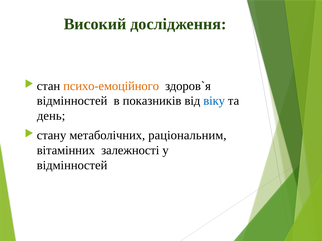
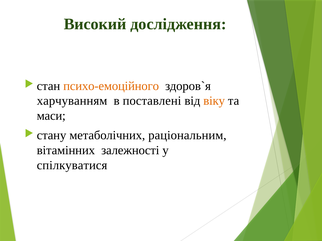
відмінностей: відмінностей -> харчуванням (72, 101)
показників: показників -> поставлені (152, 101)
віку colour: blue -> orange (214, 101)
день: день -> маси (51, 116)
відмінностей: відмінностей -> спілкуватися (72, 166)
